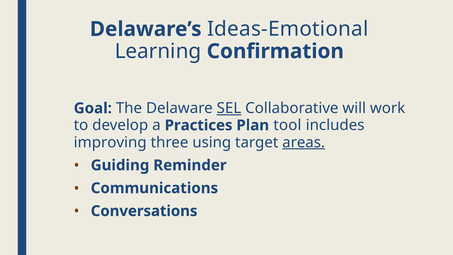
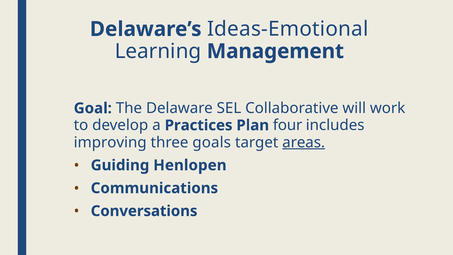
Confirmation: Confirmation -> Management (275, 51)
SEL underline: present -> none (229, 108)
tool: tool -> four (288, 125)
using: using -> goals (212, 142)
Reminder: Reminder -> Henlopen (190, 165)
